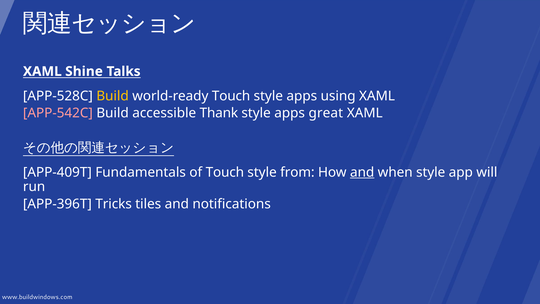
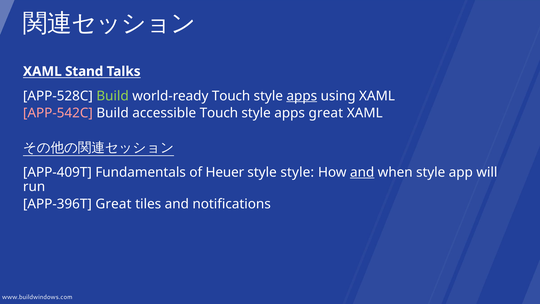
Shine: Shine -> Stand (84, 71)
Build colour: yellow -> light green (113, 96)
apps underline: none -> present (302, 96)
accessible Thank: Thank -> Touch (219, 113)
of Touch: Touch -> Heuer (225, 172)
style from: from -> style (297, 172)
APP-396T Tricks: Tricks -> Great (113, 204)
